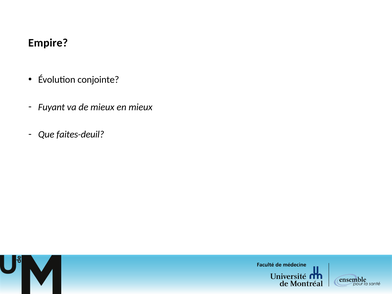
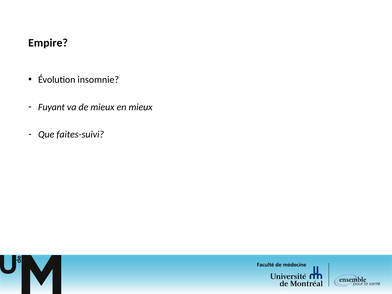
conjointe: conjointe -> insomnie (98, 80)
faites-deuil: faites-deuil -> faites-suivi (80, 134)
